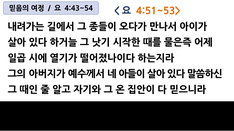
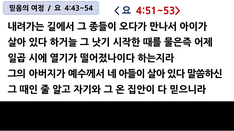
4:51~53> colour: orange -> red (158, 11)
